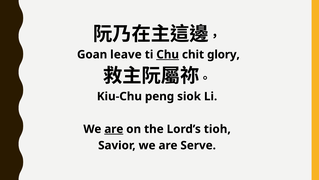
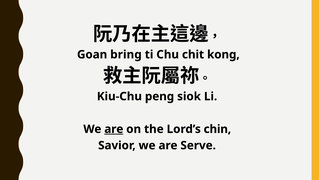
leave: leave -> bring (126, 54)
Chu underline: present -> none (168, 54)
glory: glory -> kong (223, 54)
tioh: tioh -> chin (217, 129)
